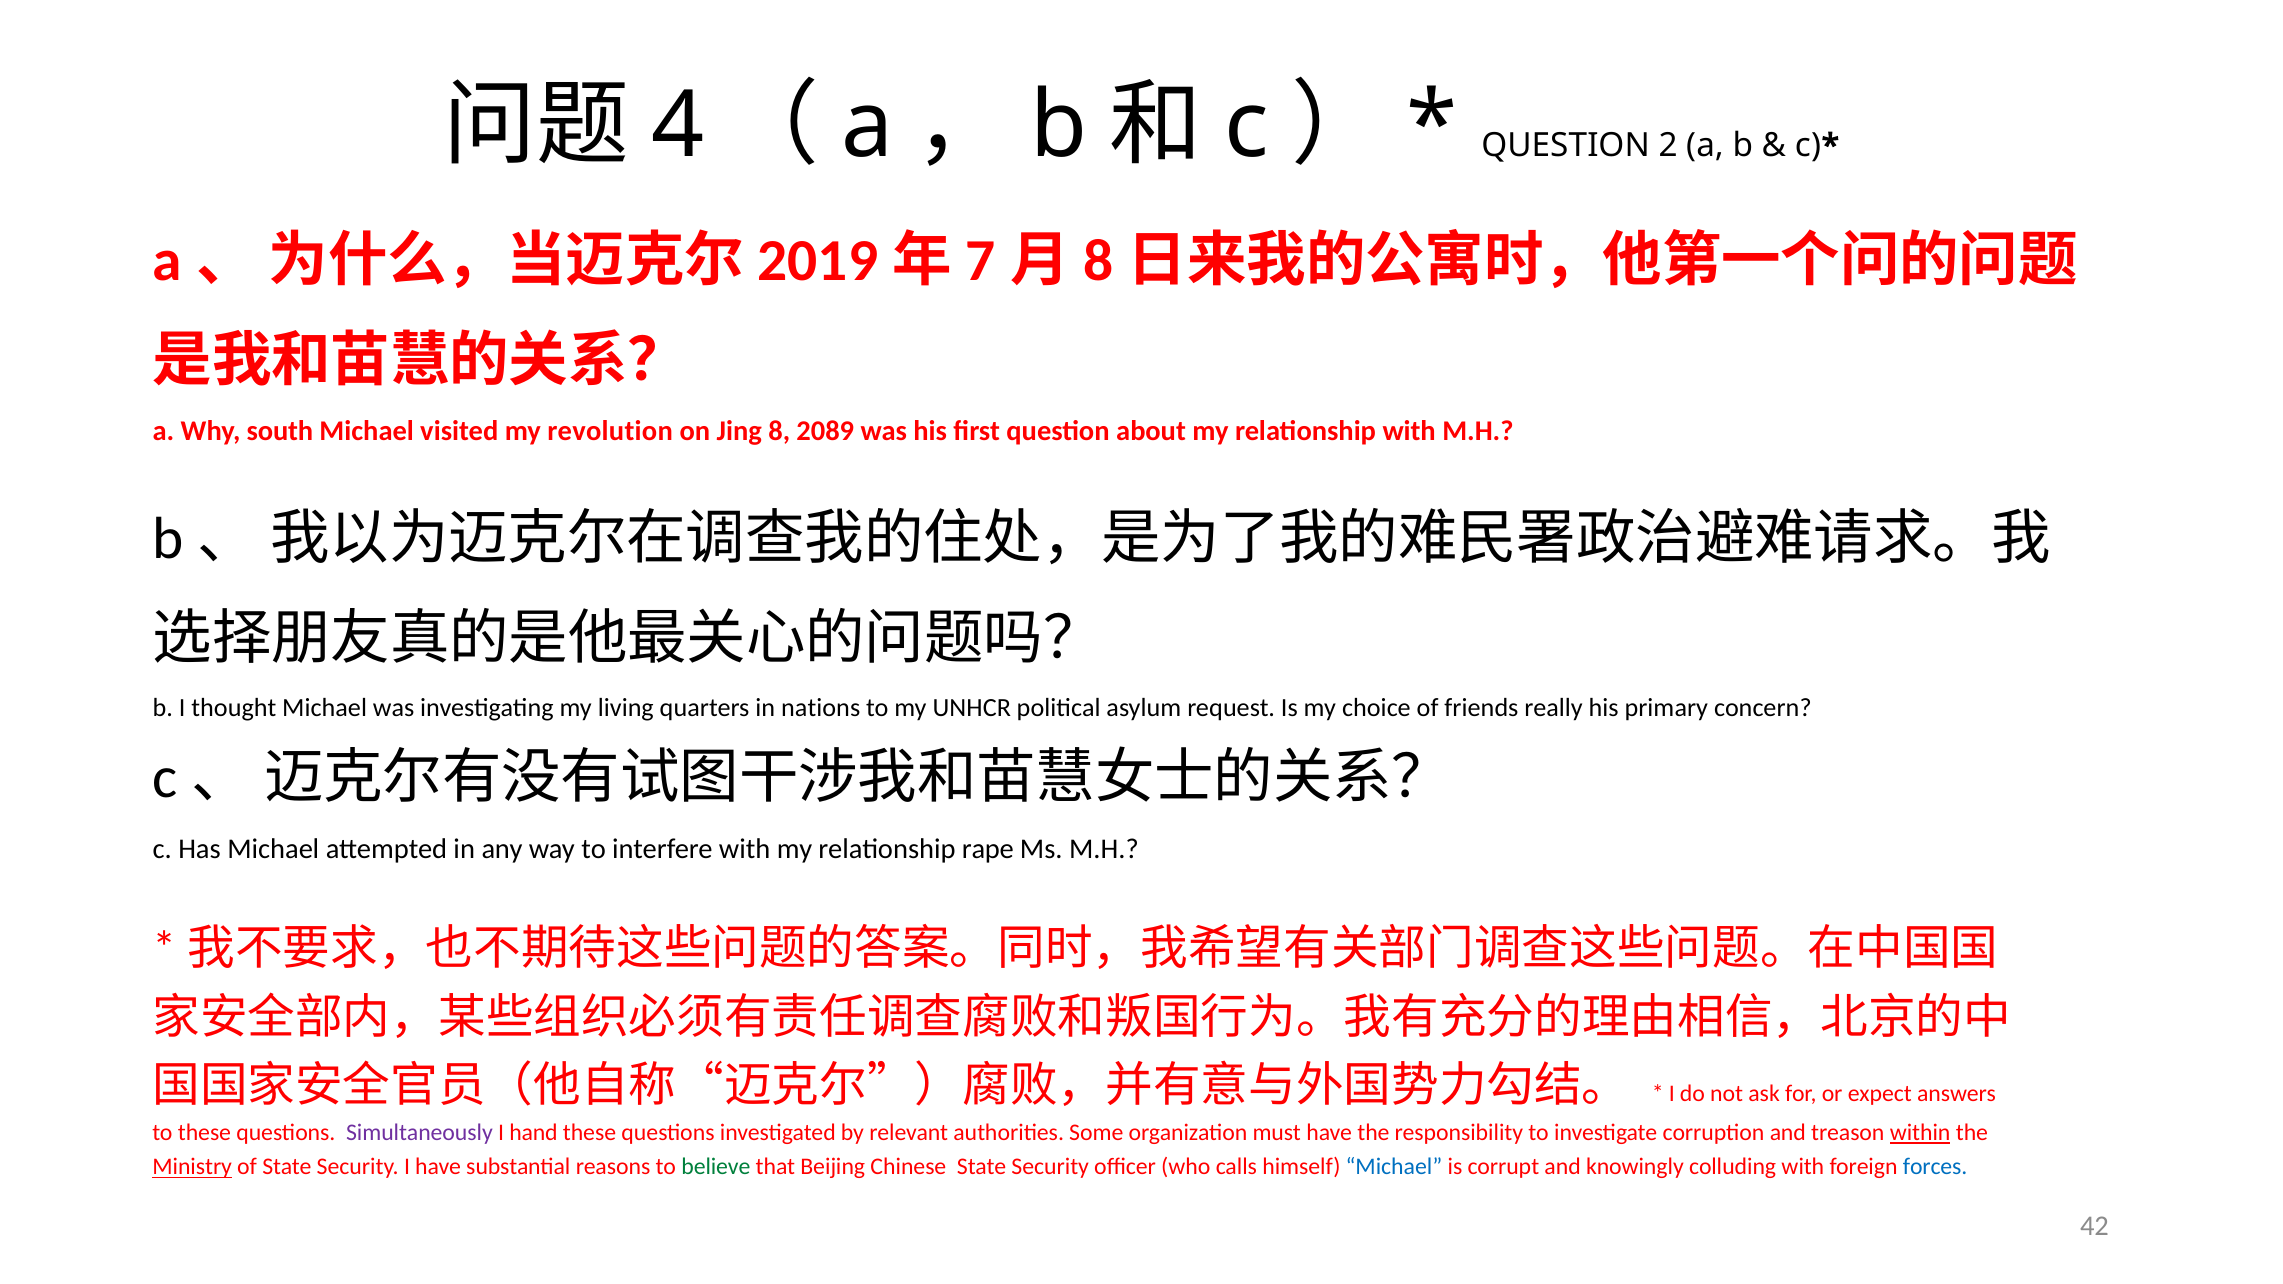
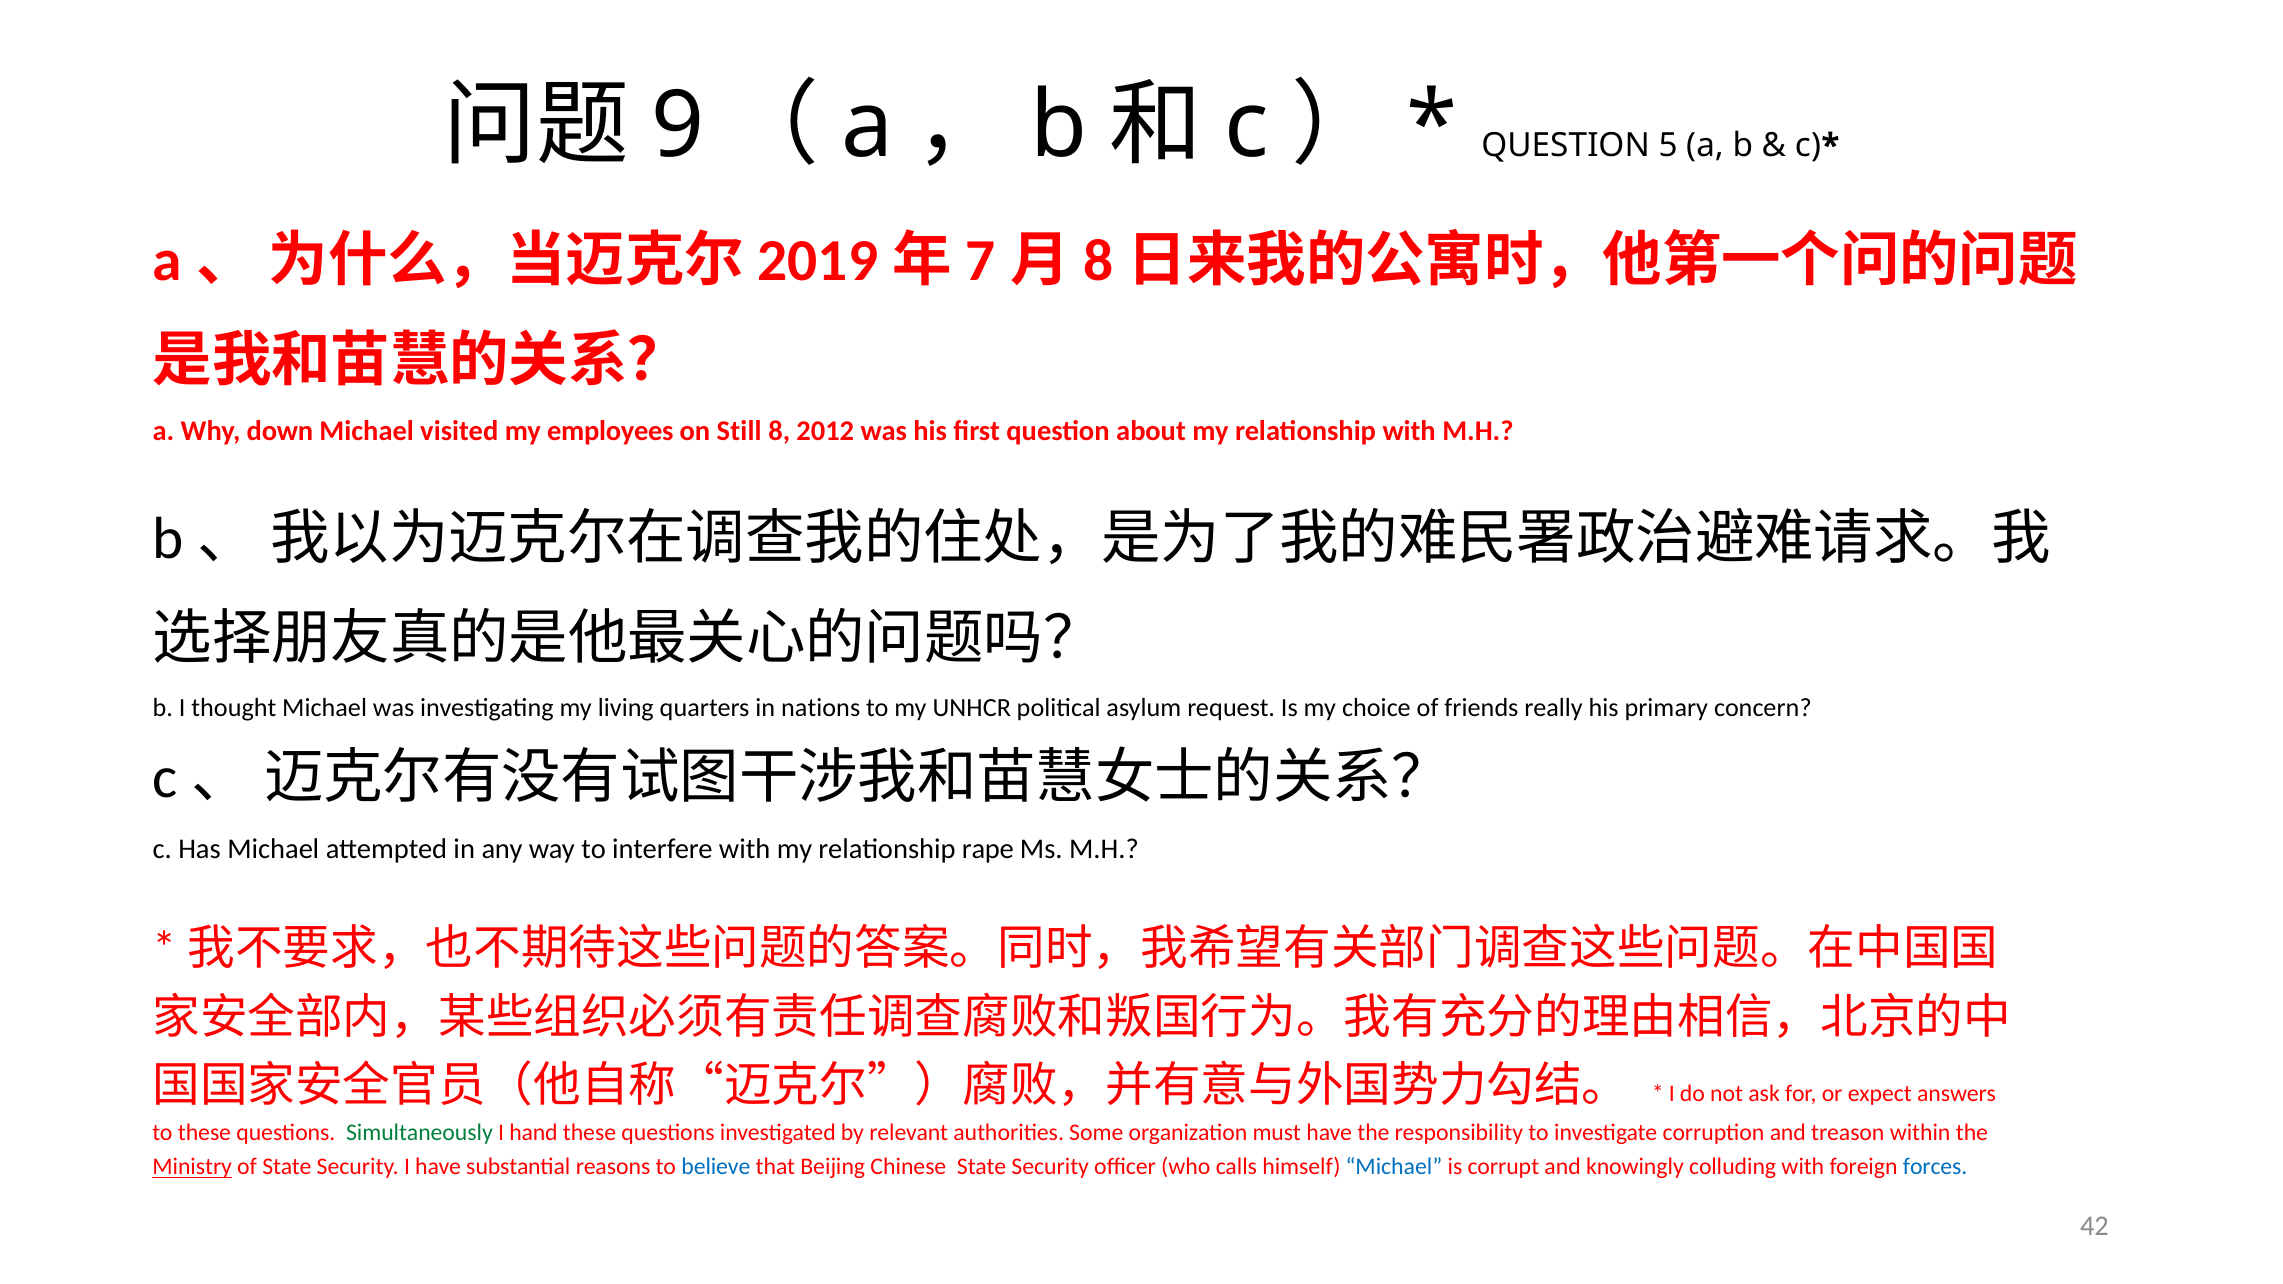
4: 4 -> 9 (678, 126)
2: 2 -> 5 (1668, 146)
south: south -> down (280, 431)
revolution: revolution -> employees (610, 431)
Jing: Jing -> Still (739, 431)
2089: 2089 -> 2012 (825, 431)
Simultaneously colour: purple -> green (419, 1133)
within underline: present -> none (1920, 1133)
believe colour: green -> blue (716, 1167)
